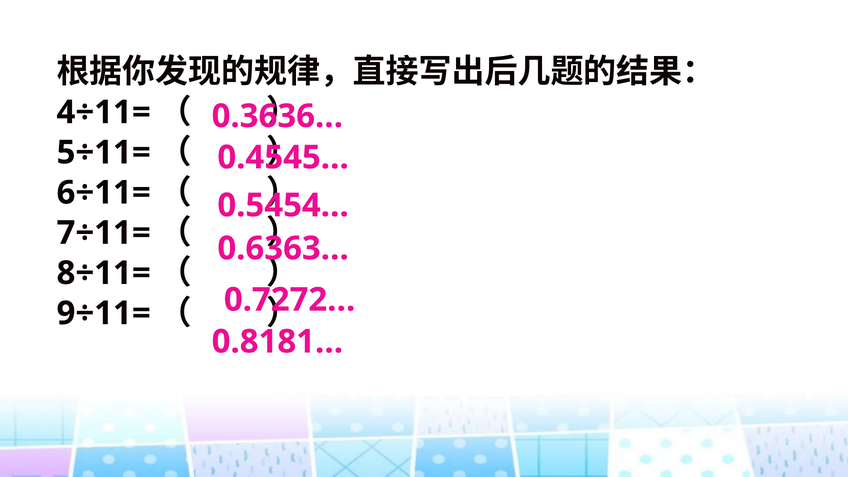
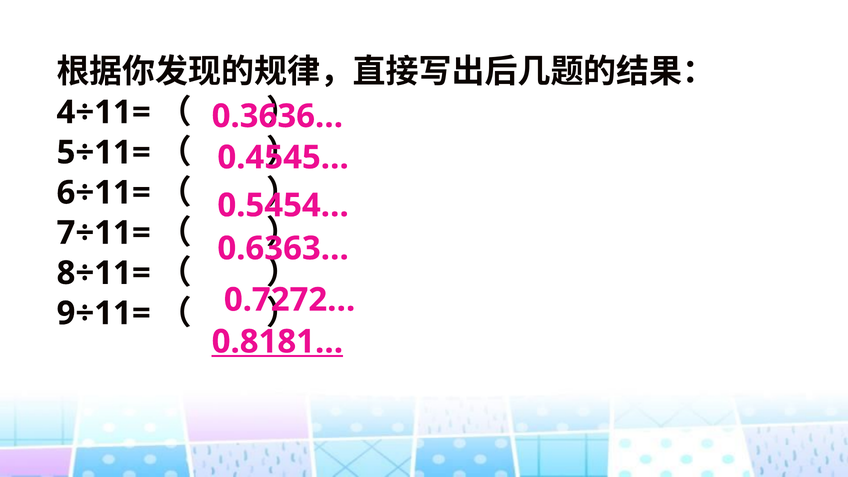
0.8181… underline: none -> present (277, 342)
